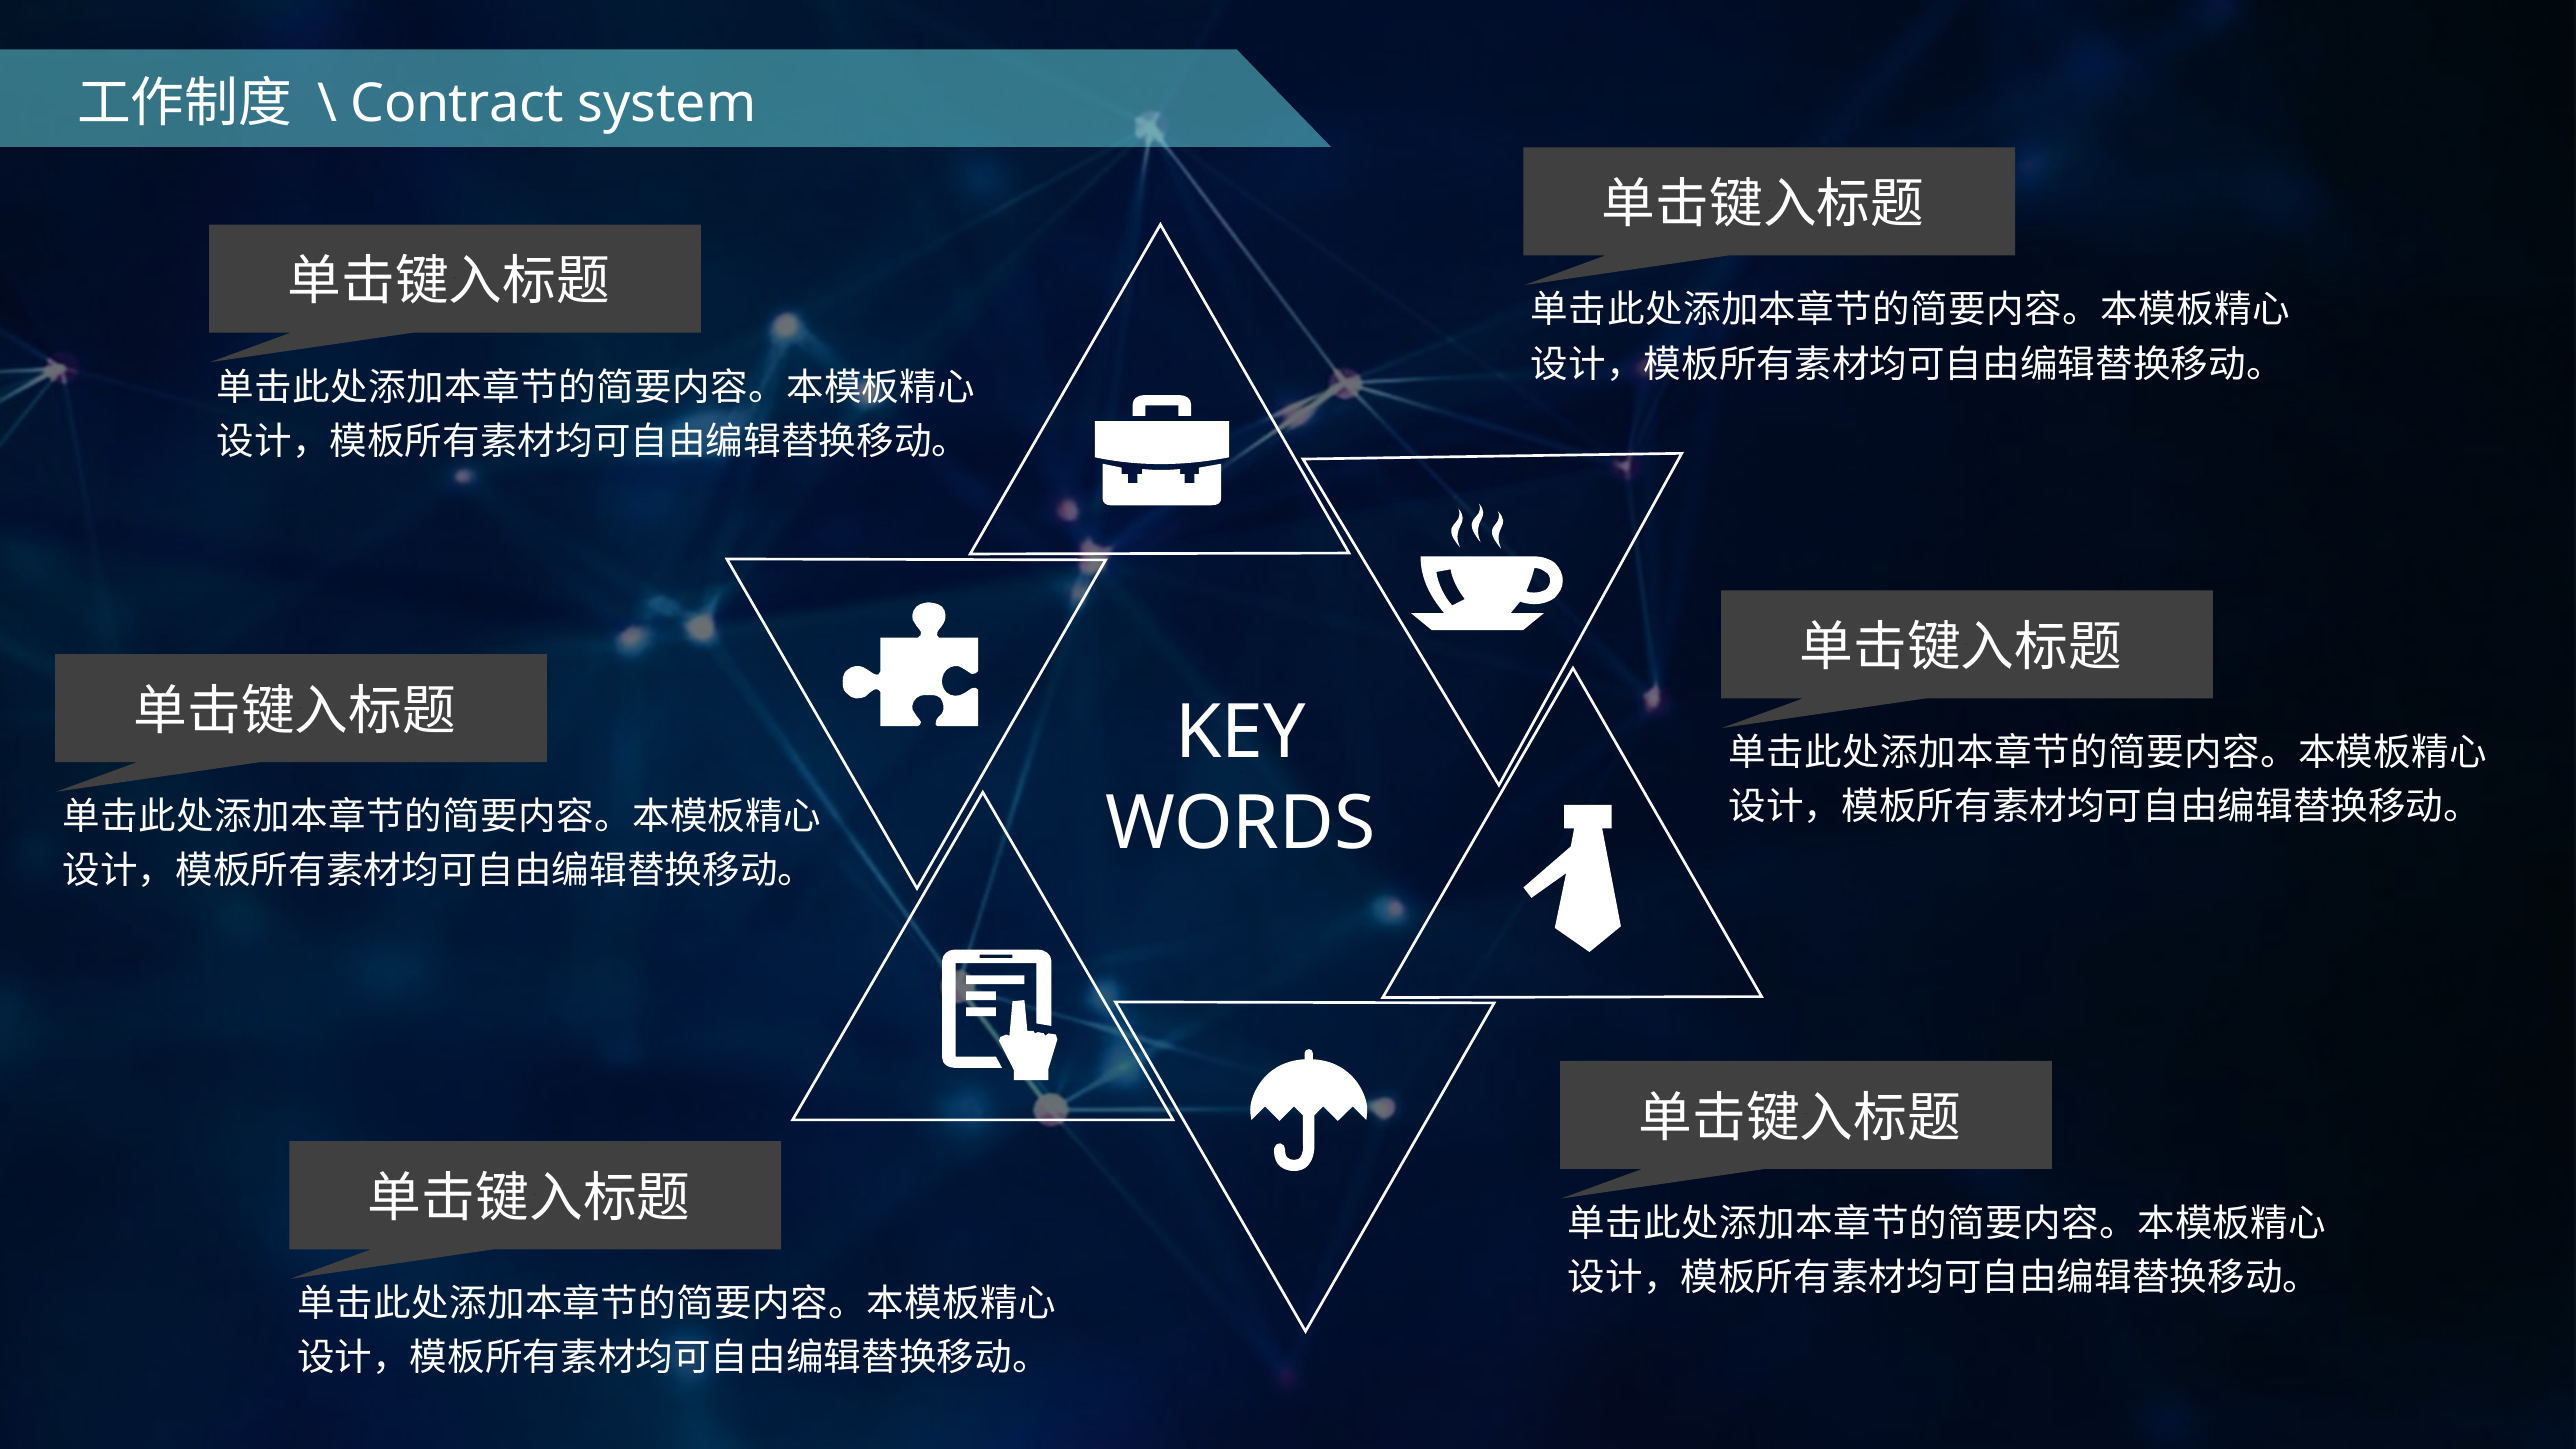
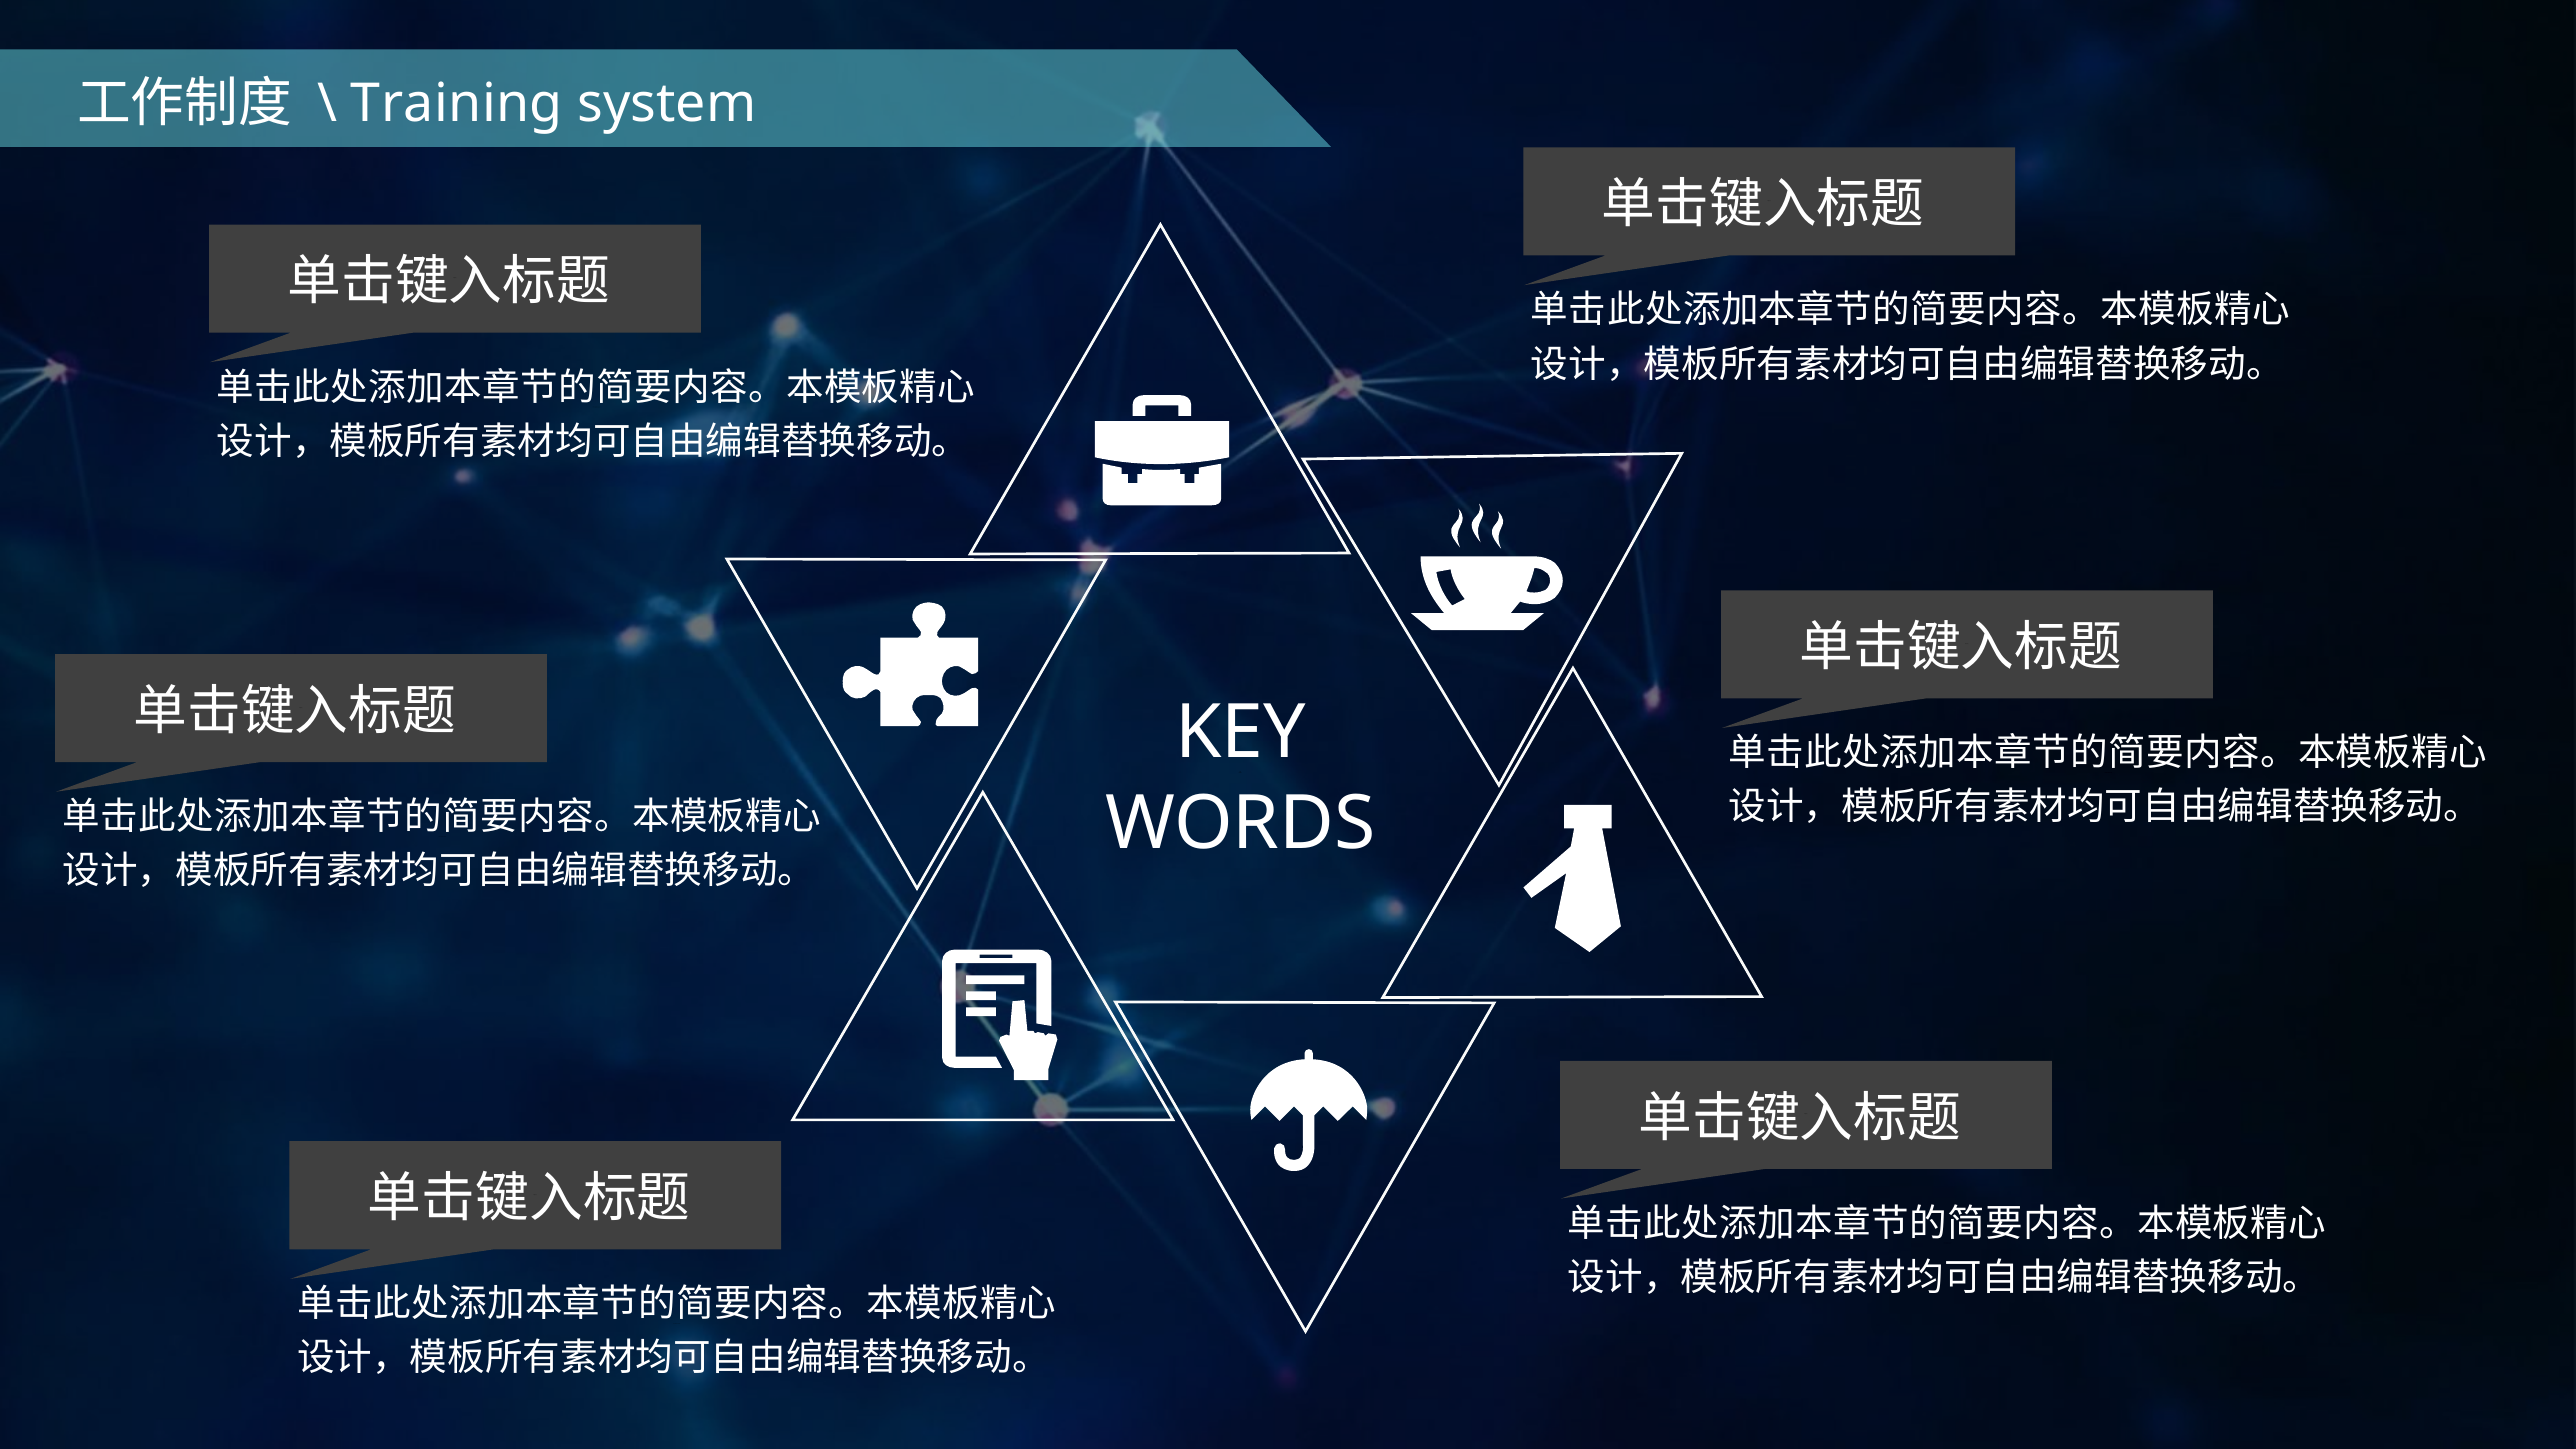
Contract: Contract -> Training (457, 104)
